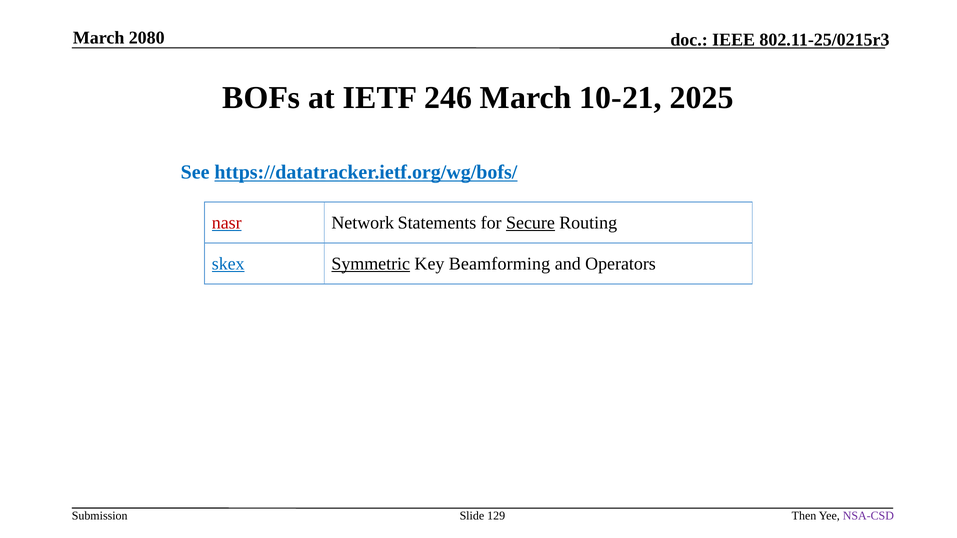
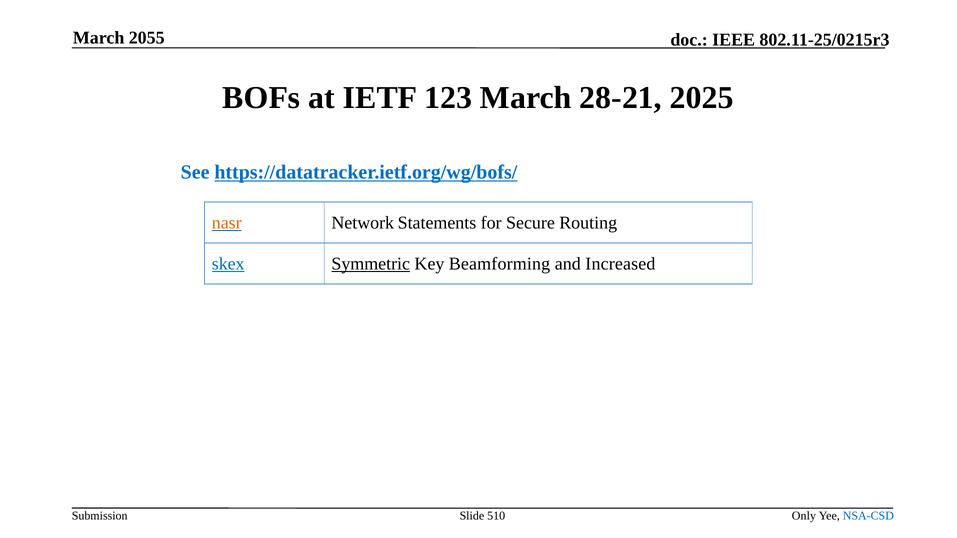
2080: 2080 -> 2055 (147, 38)
246: 246 -> 123 (448, 98)
10-21: 10-21 -> 28-21 (621, 98)
nasr colour: red -> orange (227, 223)
Secure underline: present -> none (530, 223)
Operators: Operators -> Increased (620, 264)
129: 129 -> 510 (496, 516)
Then: Then -> Only (804, 516)
NSA-CSD colour: purple -> blue (868, 516)
